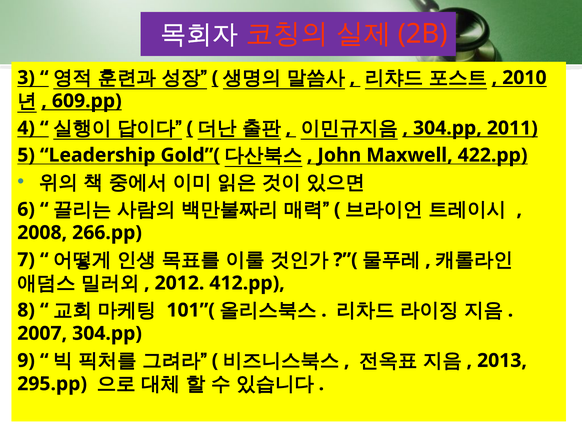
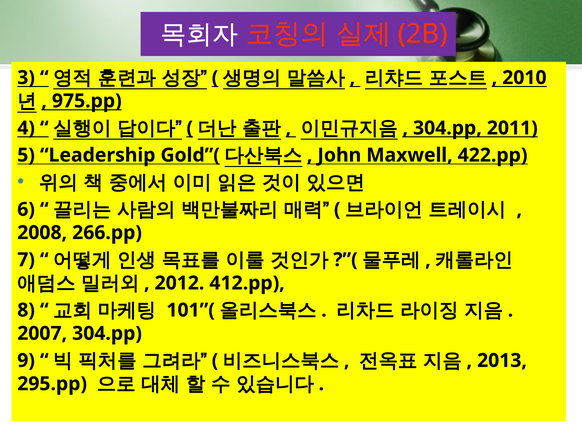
609.pp: 609.pp -> 975.pp (87, 101)
